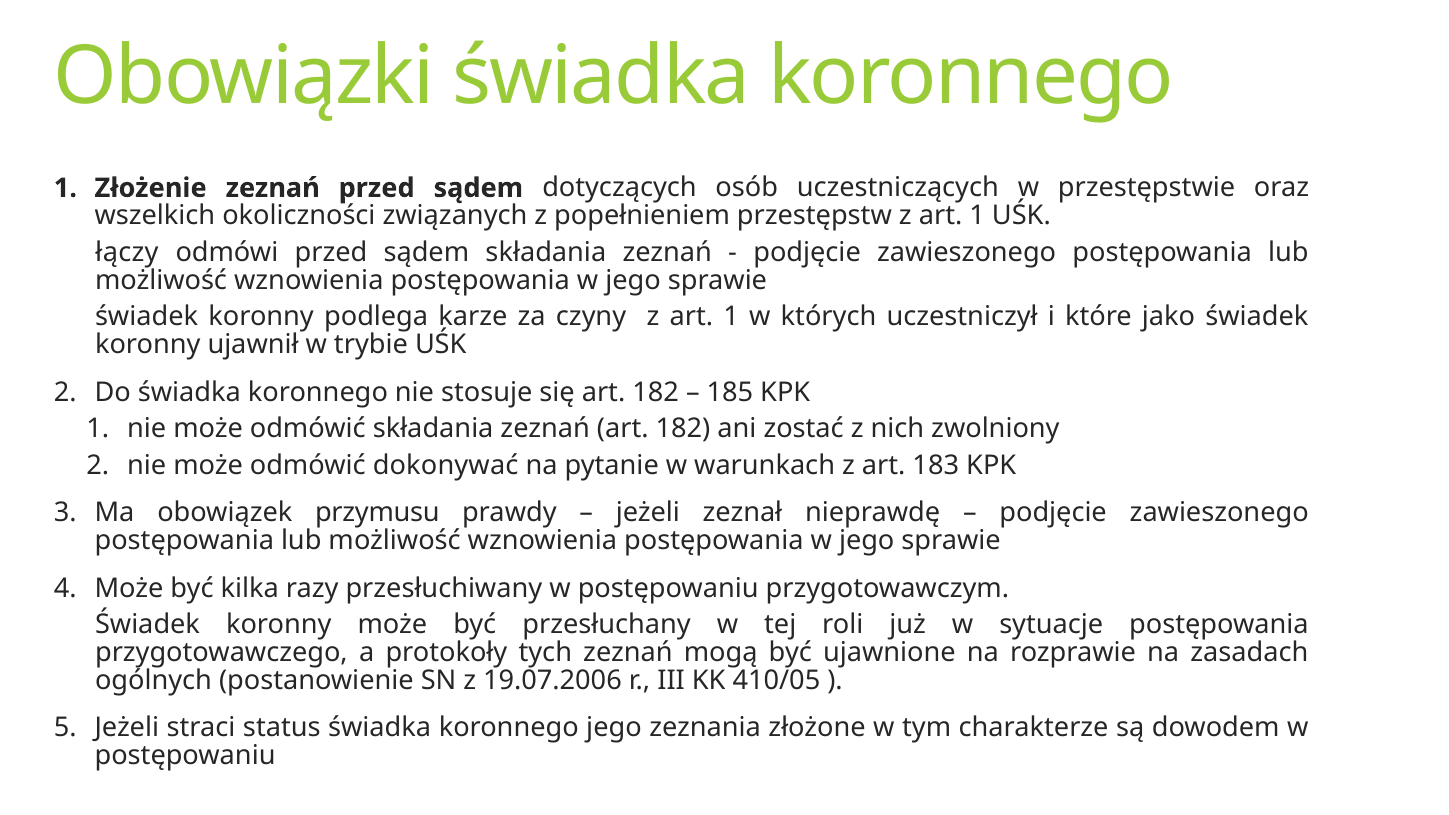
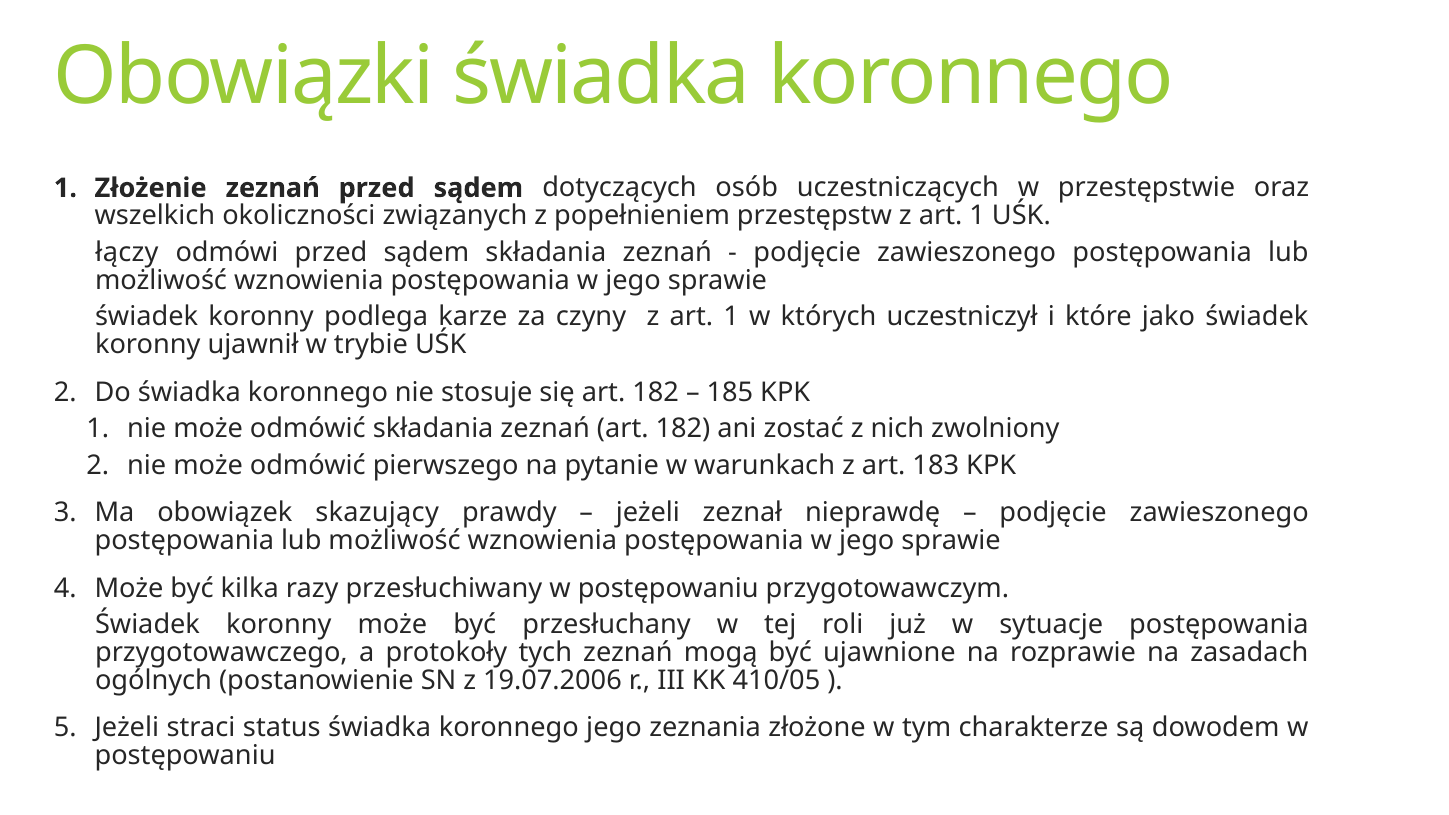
dokonywać: dokonywać -> pierwszego (446, 466)
przymusu: przymusu -> skazujący (377, 513)
